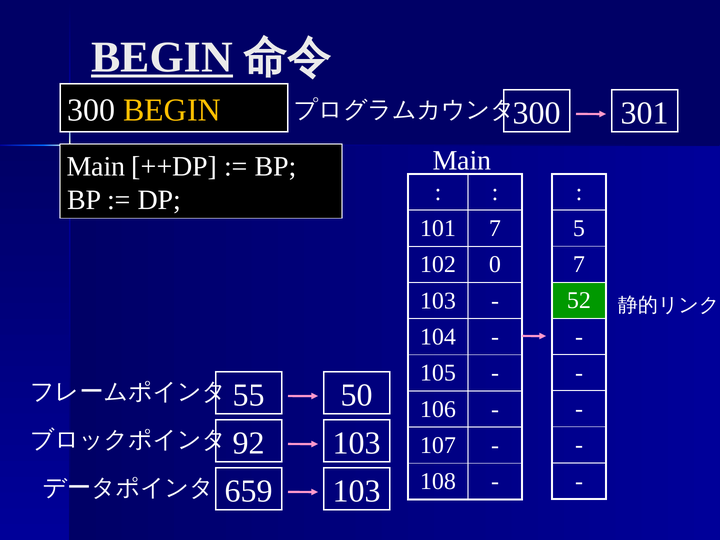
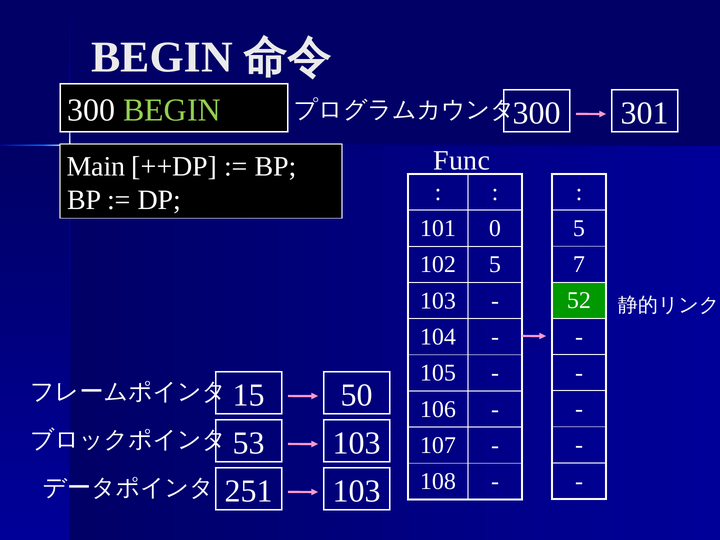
BEGIN underline: present -> none (162, 57)
BEGIN colour: yellow -> light green (172, 110)
Main: Main -> Func (462, 160)
101 7: 7 -> 0 (495, 228)
102 0: 0 -> 5 (495, 265)
55: 55 -> 15 (249, 395)
92: 92 -> 53 (249, 443)
659: 659 -> 251 (249, 491)
